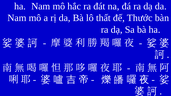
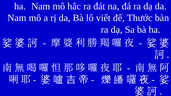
thất: thất -> viết (103, 18)
